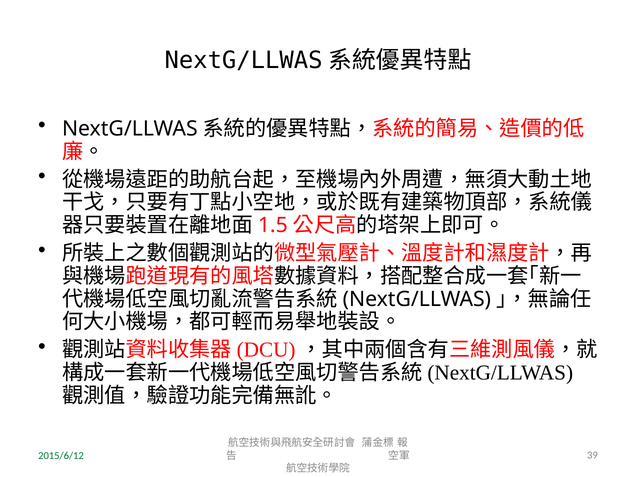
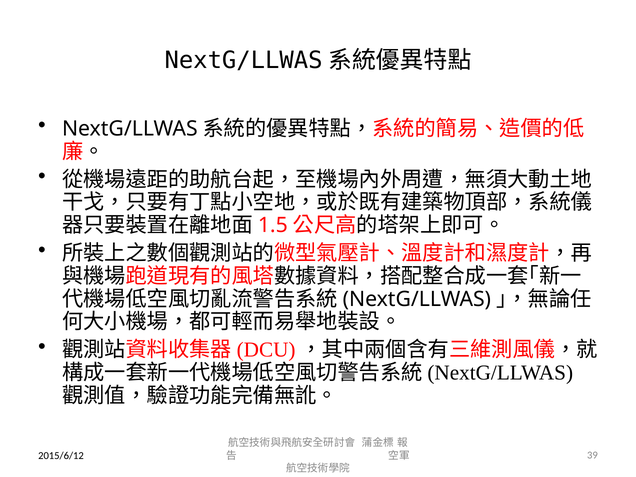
2015/6/12 colour: green -> black (61, 456)
